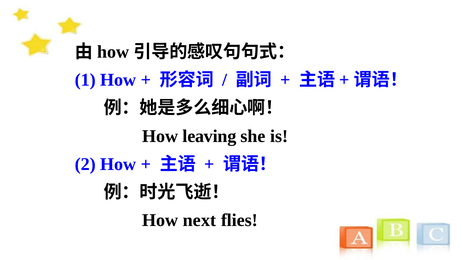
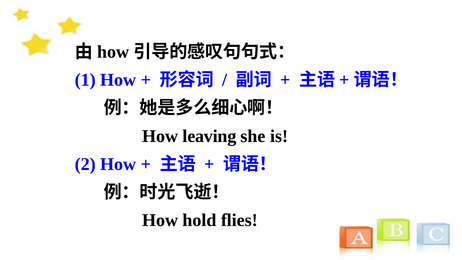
next: next -> hold (200, 220)
